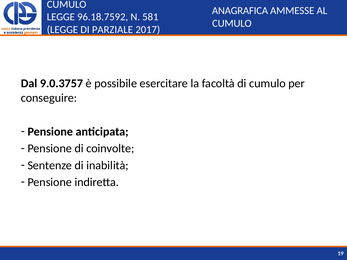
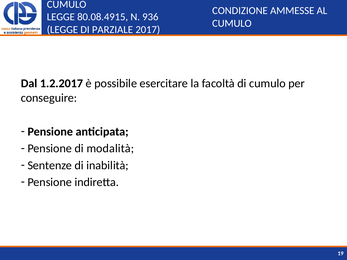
ANAGRAFICA: ANAGRAFICA -> CONDIZIONE (240, 11)
96.18.7592: 96.18.7592 -> 80.08.4915 (103, 17)
581: 581 -> 936 (150, 17)
9.0.3757: 9.0.3757 -> 1.2.2017 (61, 84)
coinvolte: coinvolte -> modalità (110, 149)
